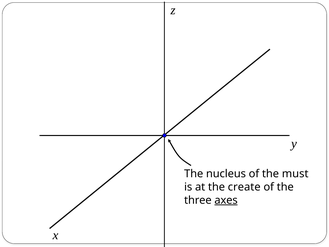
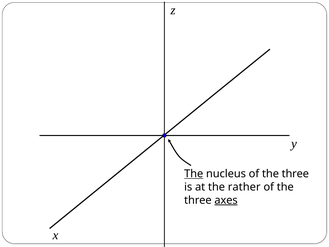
The underline: none -> present (194, 174)
nucleus of the must: must -> three (295, 174)
create: create -> rather (244, 187)
